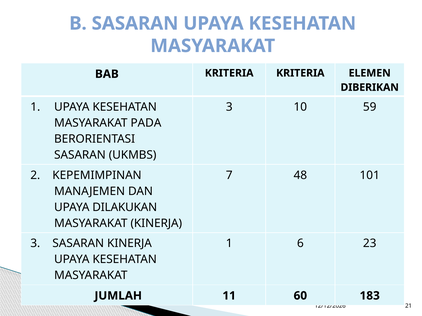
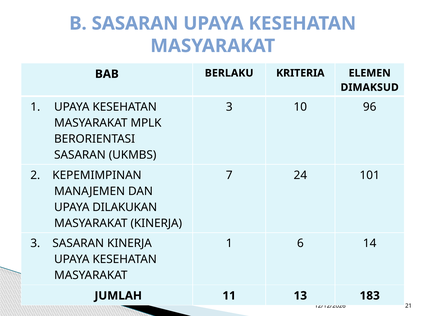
BAB KRITERIA: KRITERIA -> BERLAKU (229, 73)
DIBERIKAN: DIBERIKAN -> DIMAKSUD (370, 88)
59: 59 -> 96 (370, 107)
PADA: PADA -> MPLK (146, 123)
48: 48 -> 24 (300, 175)
23: 23 -> 14 (370, 244)
60: 60 -> 13 (300, 296)
